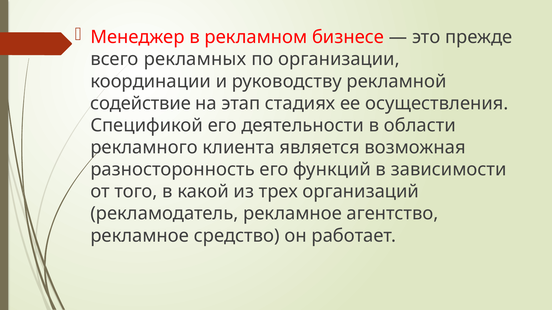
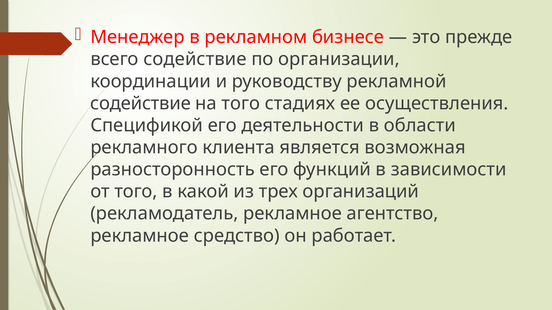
всего рекламных: рекламных -> содействие (195, 59)
на этап: этап -> того (241, 104)
